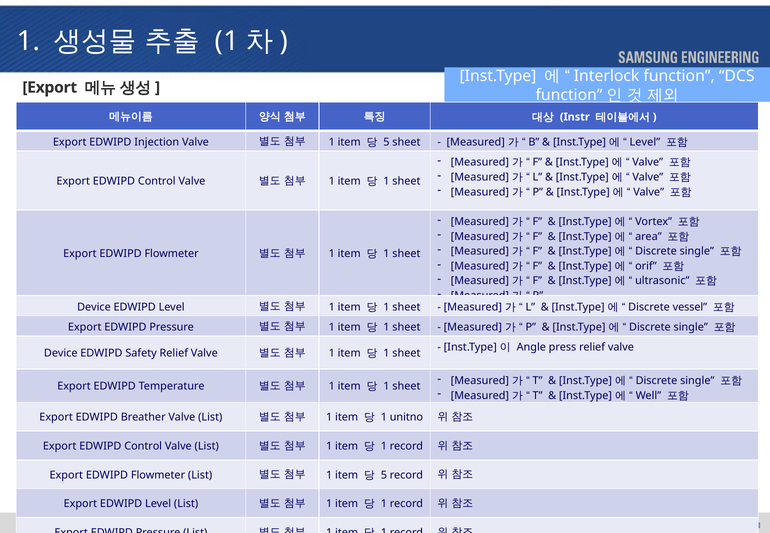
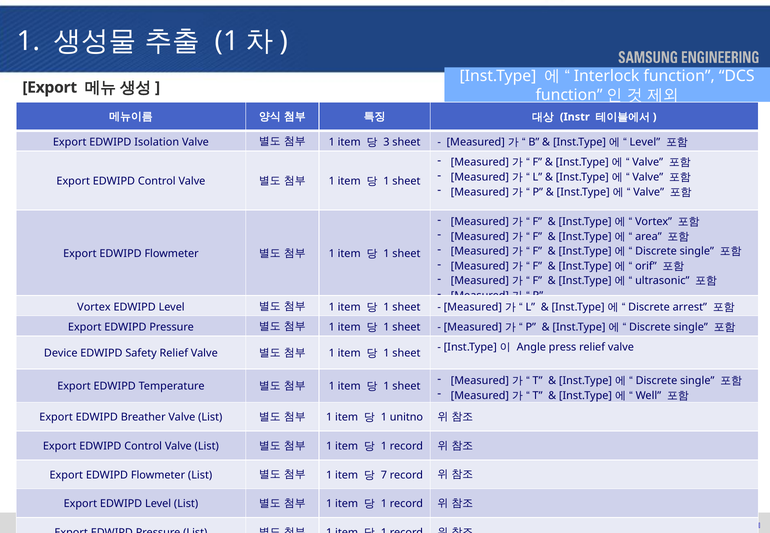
Injection: Injection -> Isolation (157, 142)
5: 5 -> 3 (386, 142)
Device: Device -> Vortex (94, 307)
vessel: vessel -> arrest (690, 307)
5: 5 -> 7 (384, 475)
